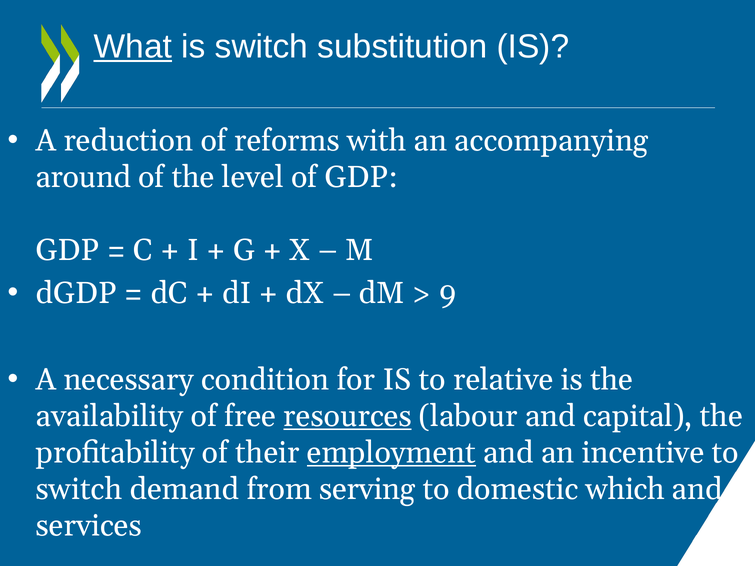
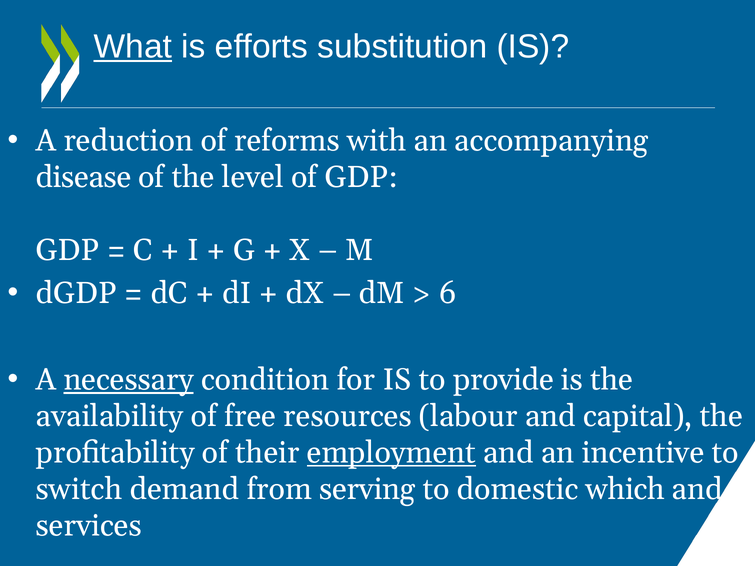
is switch: switch -> efforts (261, 47)
around: around -> disease (83, 177)
9: 9 -> 6 (448, 294)
necessary underline: none -> present (129, 380)
relative: relative -> provide (503, 380)
resources underline: present -> none (348, 416)
